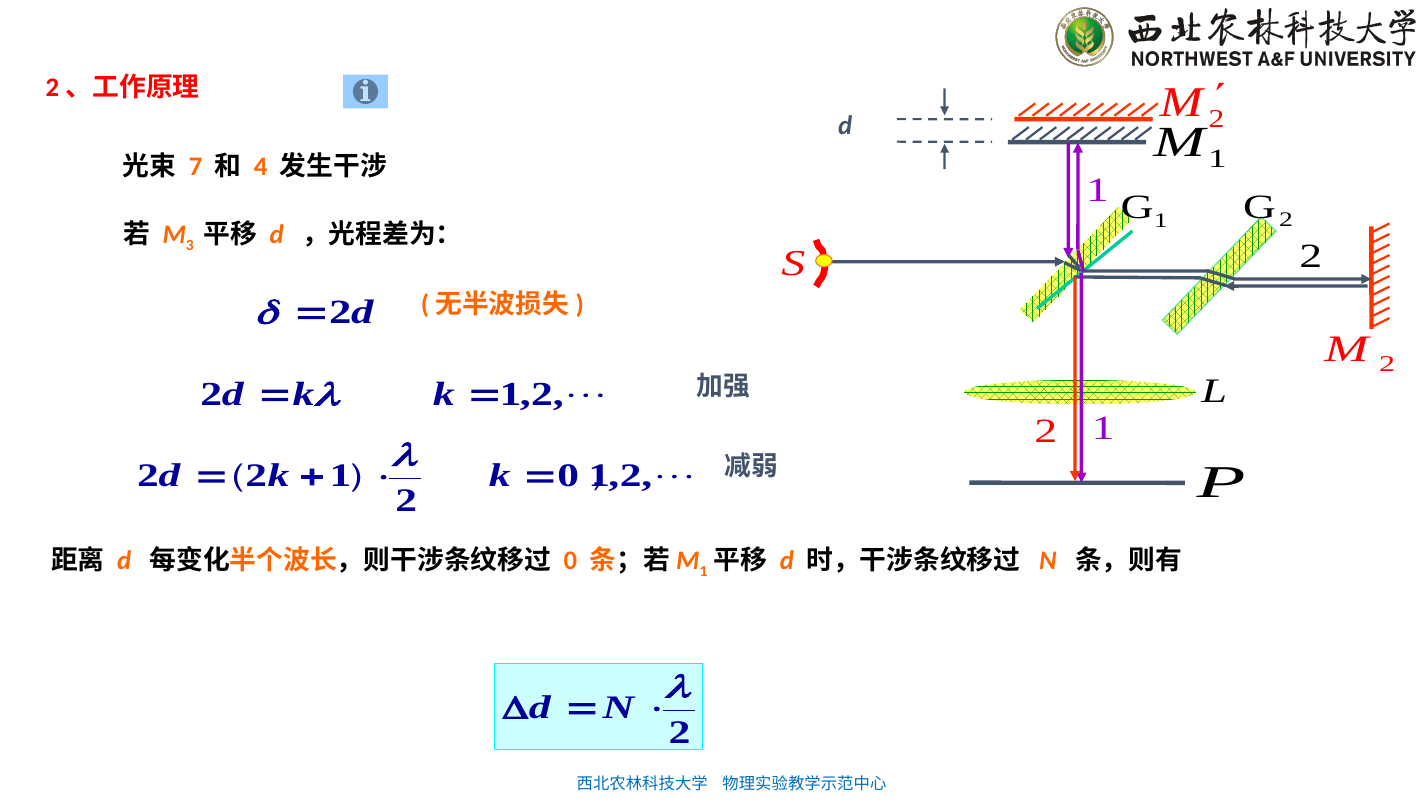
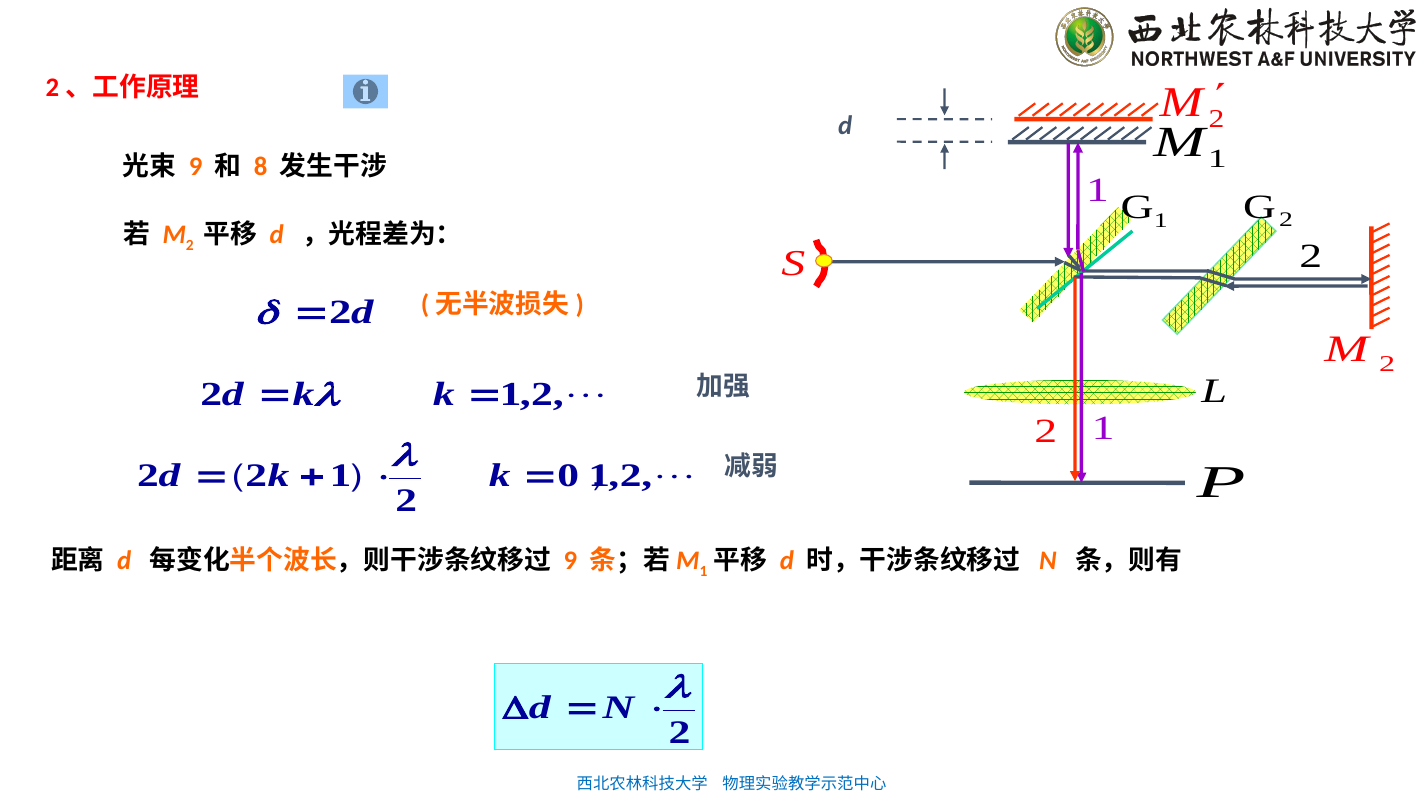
7: 7 -> 9 (196, 167)
4: 4 -> 8 (261, 167)
3: 3 -> 2 (190, 245)
0: 0 -> 9 (570, 561)
